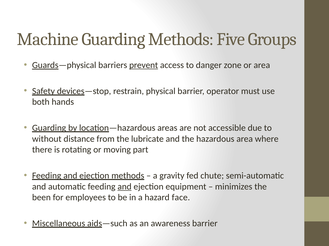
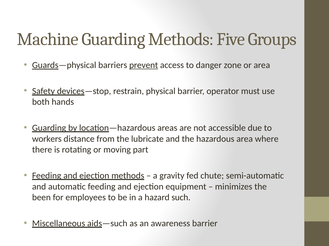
without: without -> workers (47, 139)
and underline: present -> none (125, 187)
face: face -> such (181, 198)
